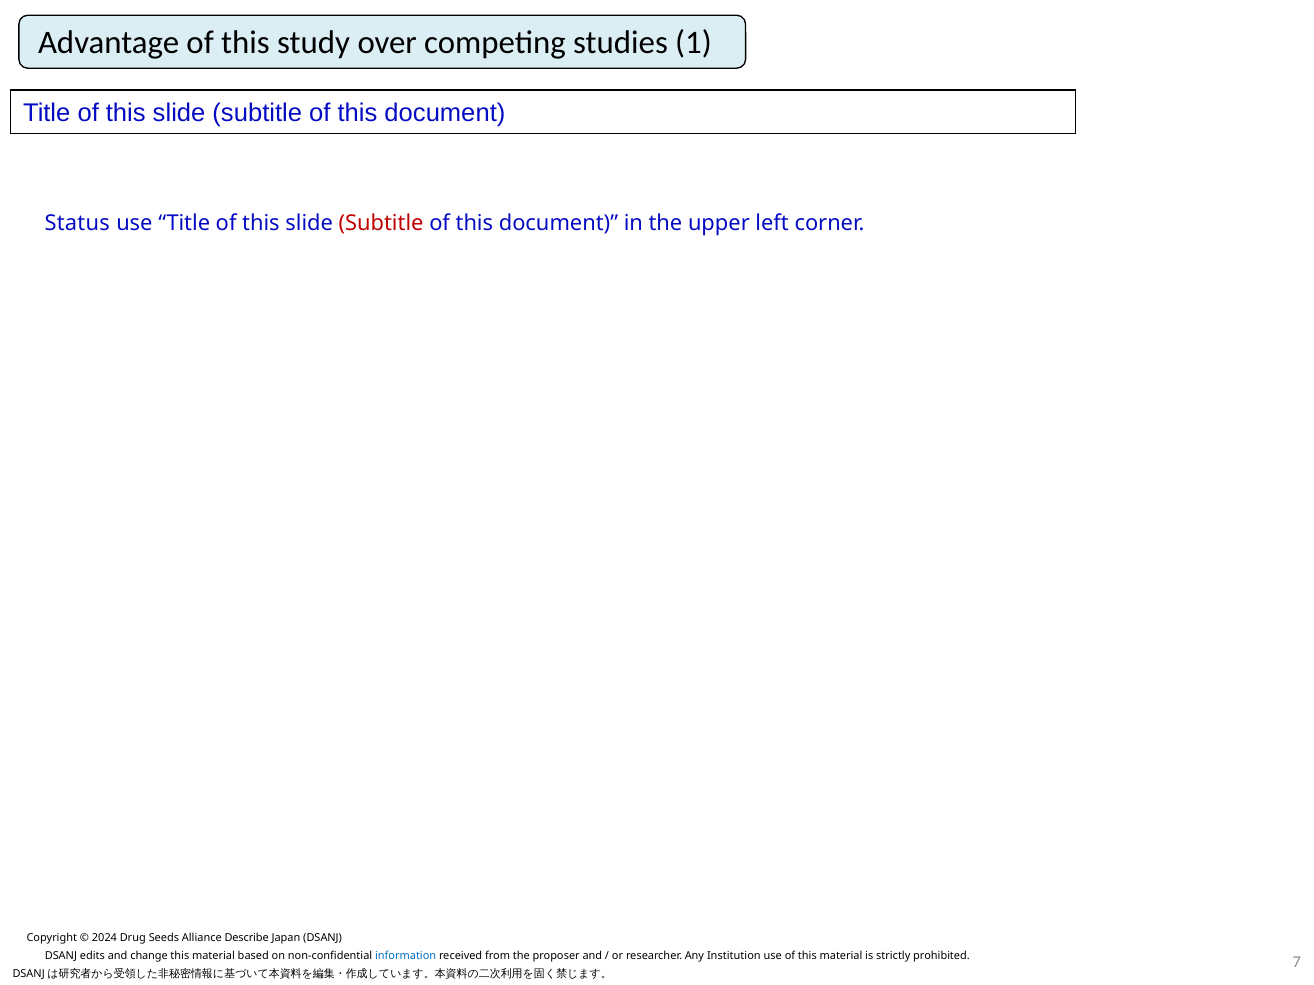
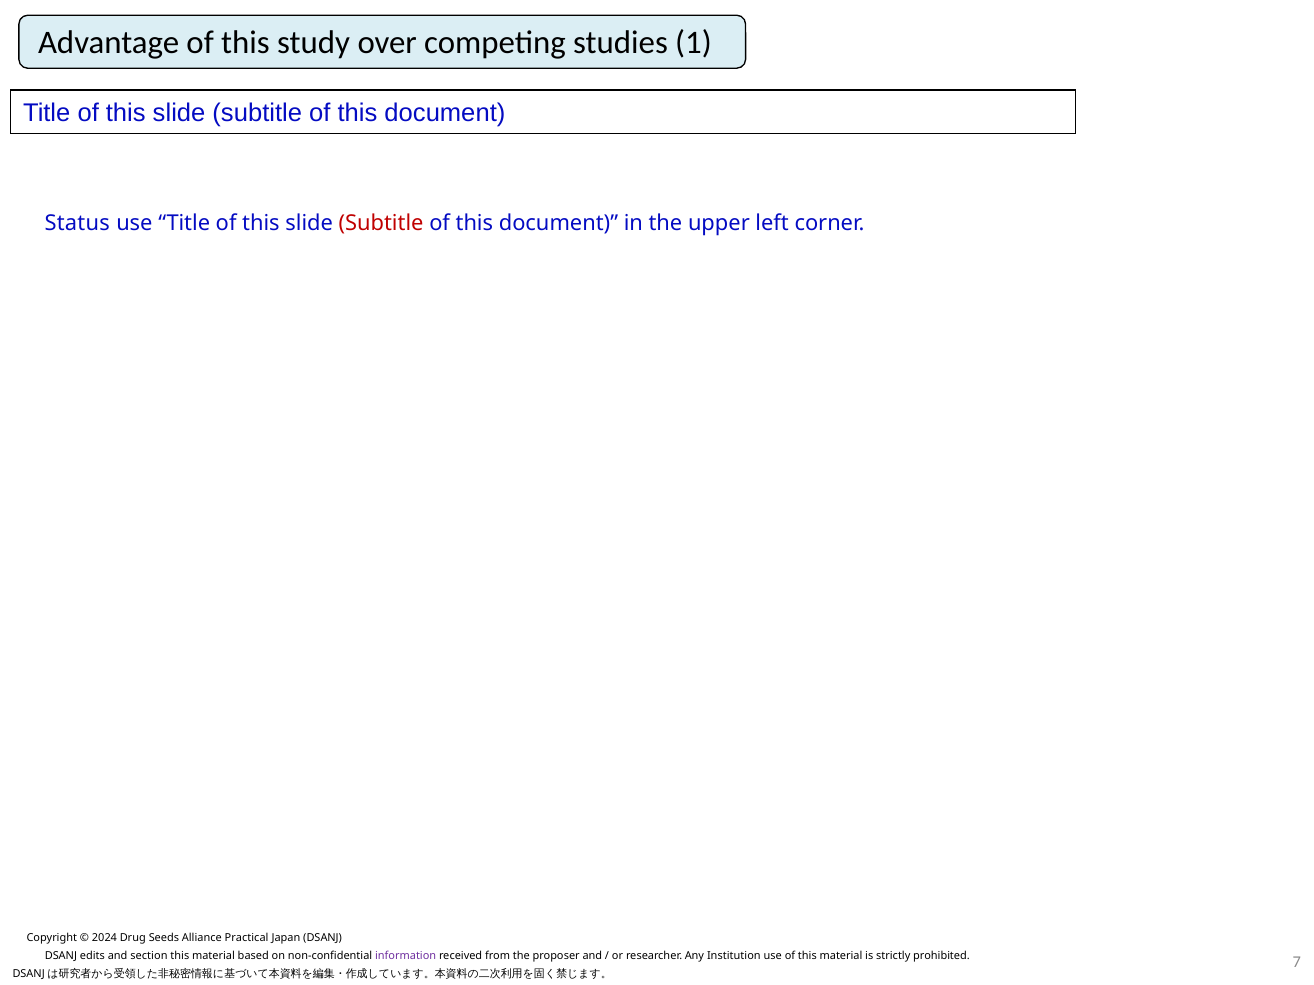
Describe: Describe -> Practical (247, 938)
change: change -> section (149, 956)
information colour: blue -> purple (406, 956)
